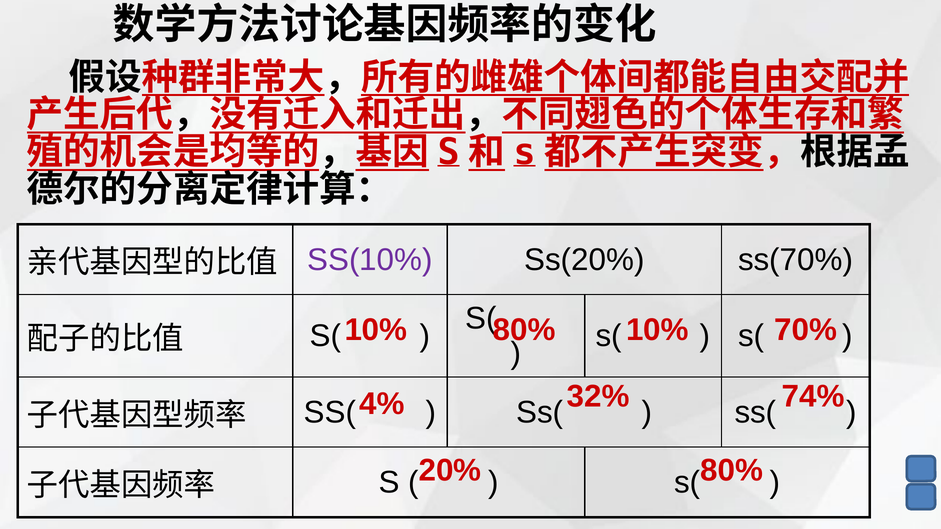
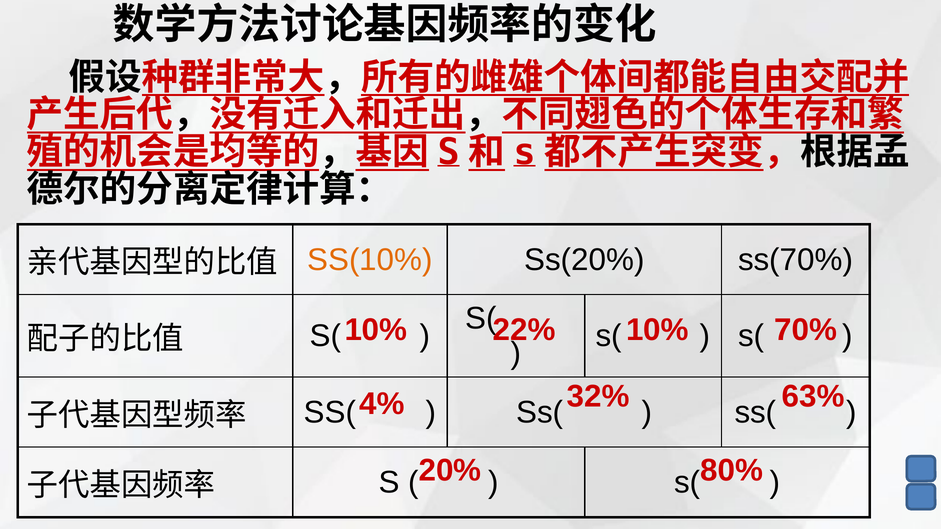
SS(10% colour: purple -> orange (370, 260)
10% 80%: 80% -> 22% (524, 330)
74%: 74% -> 63% (813, 397)
